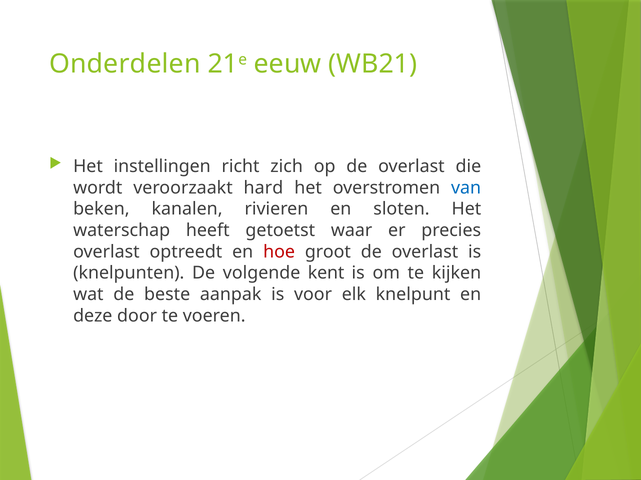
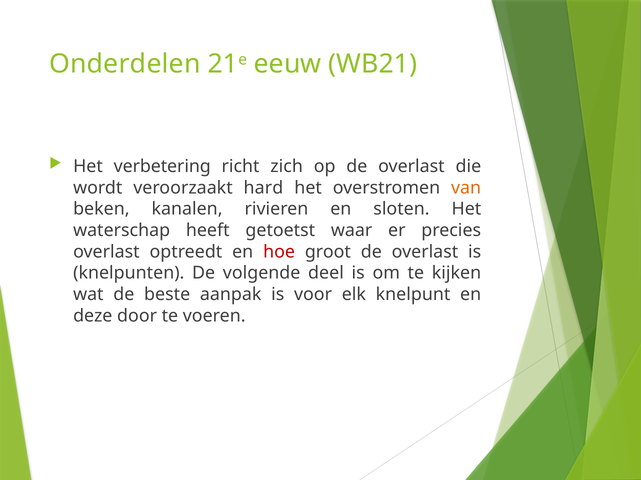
instellingen: instellingen -> verbetering (162, 167)
van colour: blue -> orange (466, 188)
kent: kent -> deel (326, 273)
